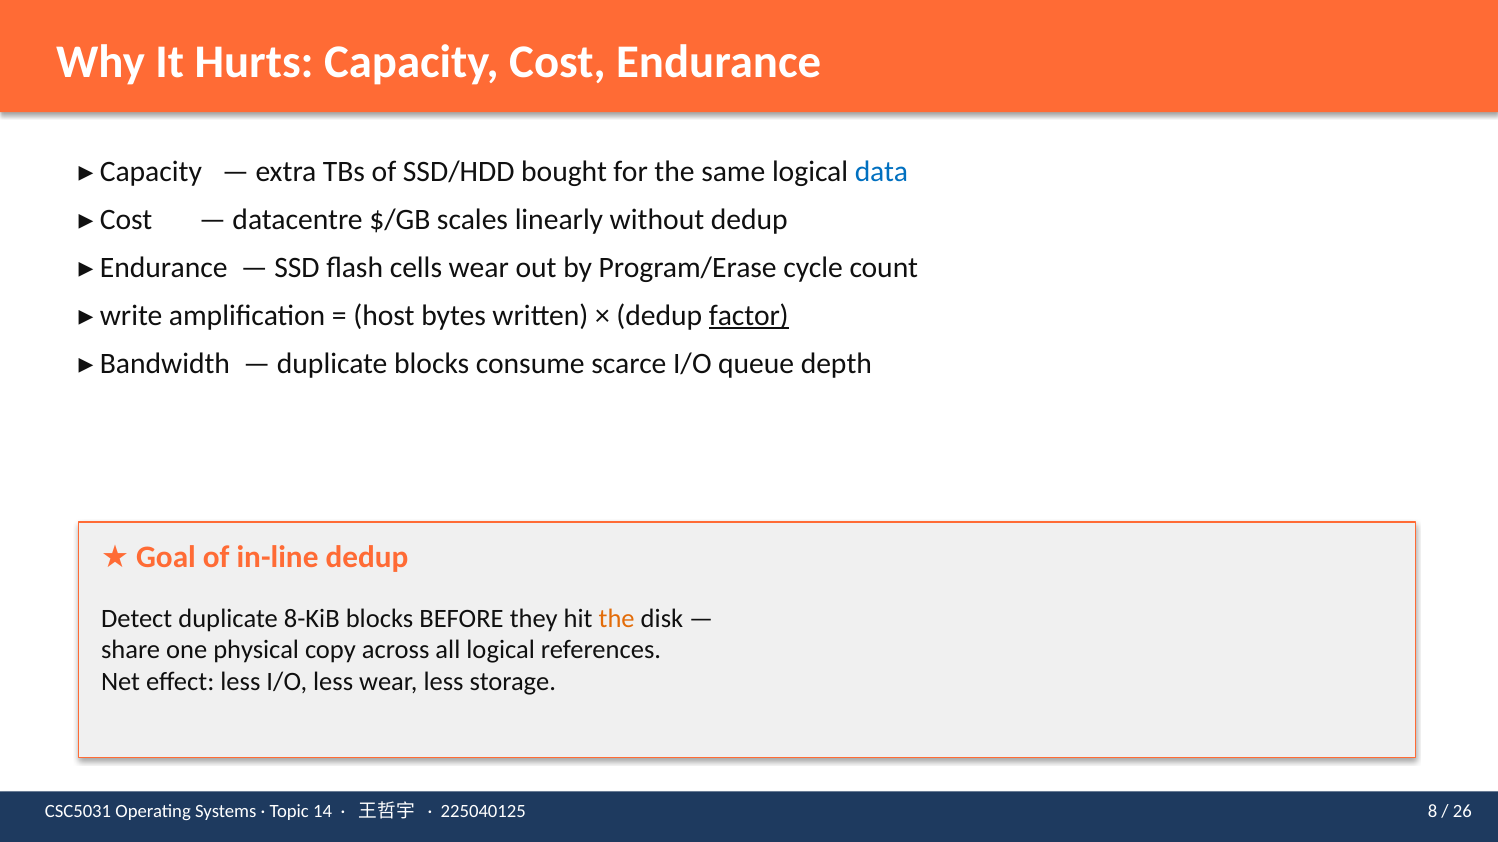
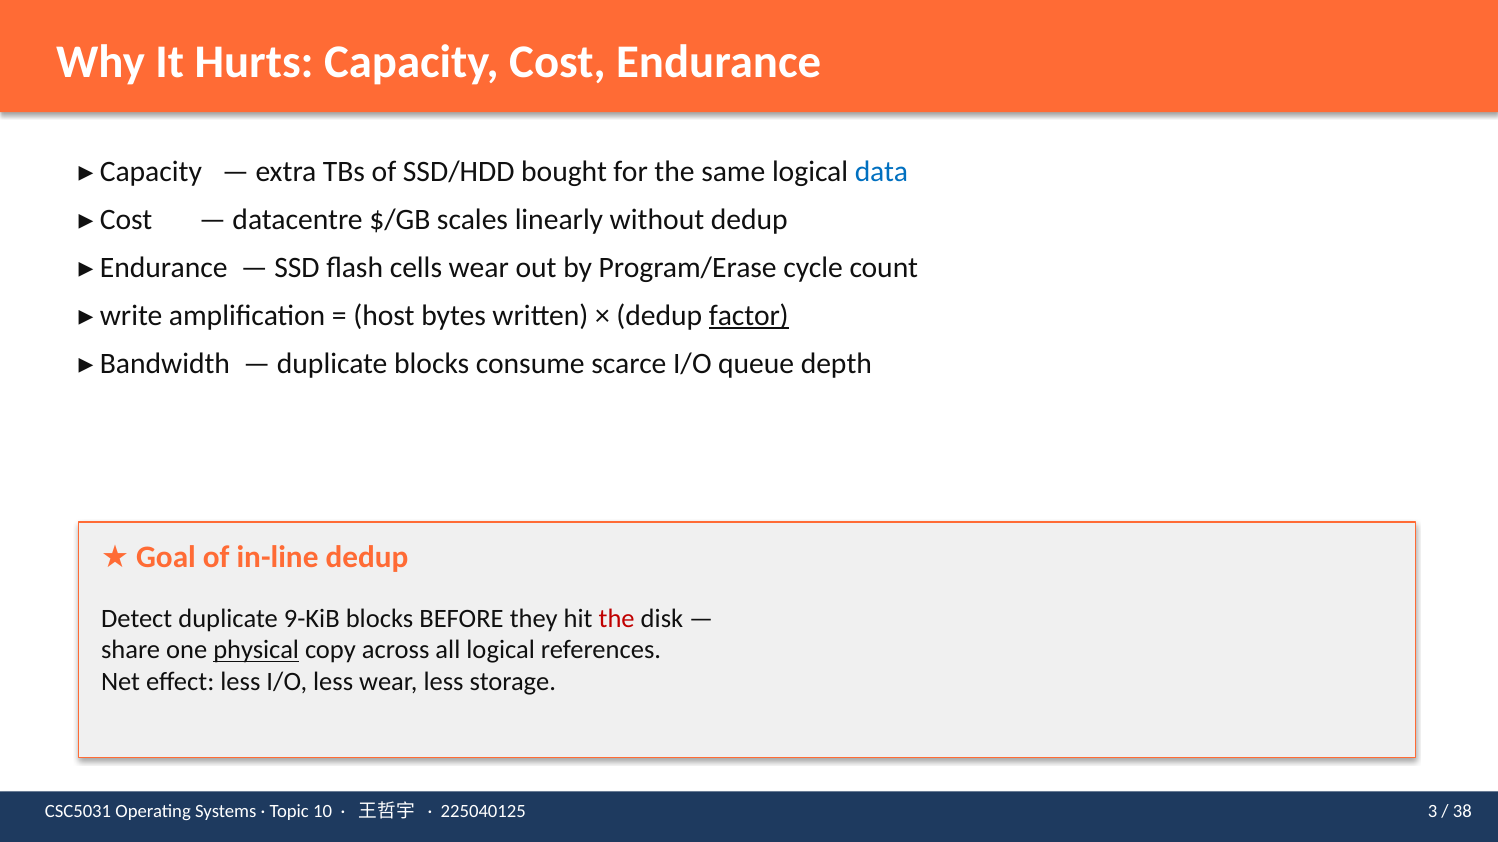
8-KiB: 8-KiB -> 9-KiB (312, 619)
the colour: orange -> red (617, 619)
physical underline: none -> present (256, 651)
14: 14 -> 10 (323, 812)
8: 8 -> 3 (1432, 812)
26: 26 -> 38 (1462, 812)
